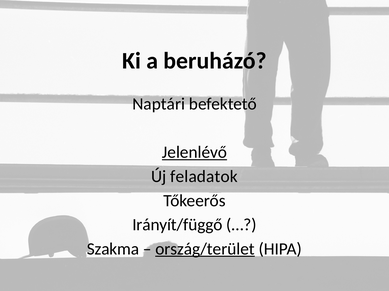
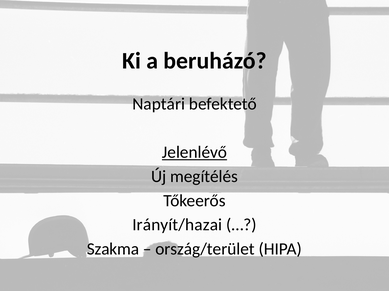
feladatok: feladatok -> megítélés (204, 177)
Irányít/függő: Irányít/függő -> Irányít/hazai (177, 225)
ország/terület underline: present -> none (205, 250)
